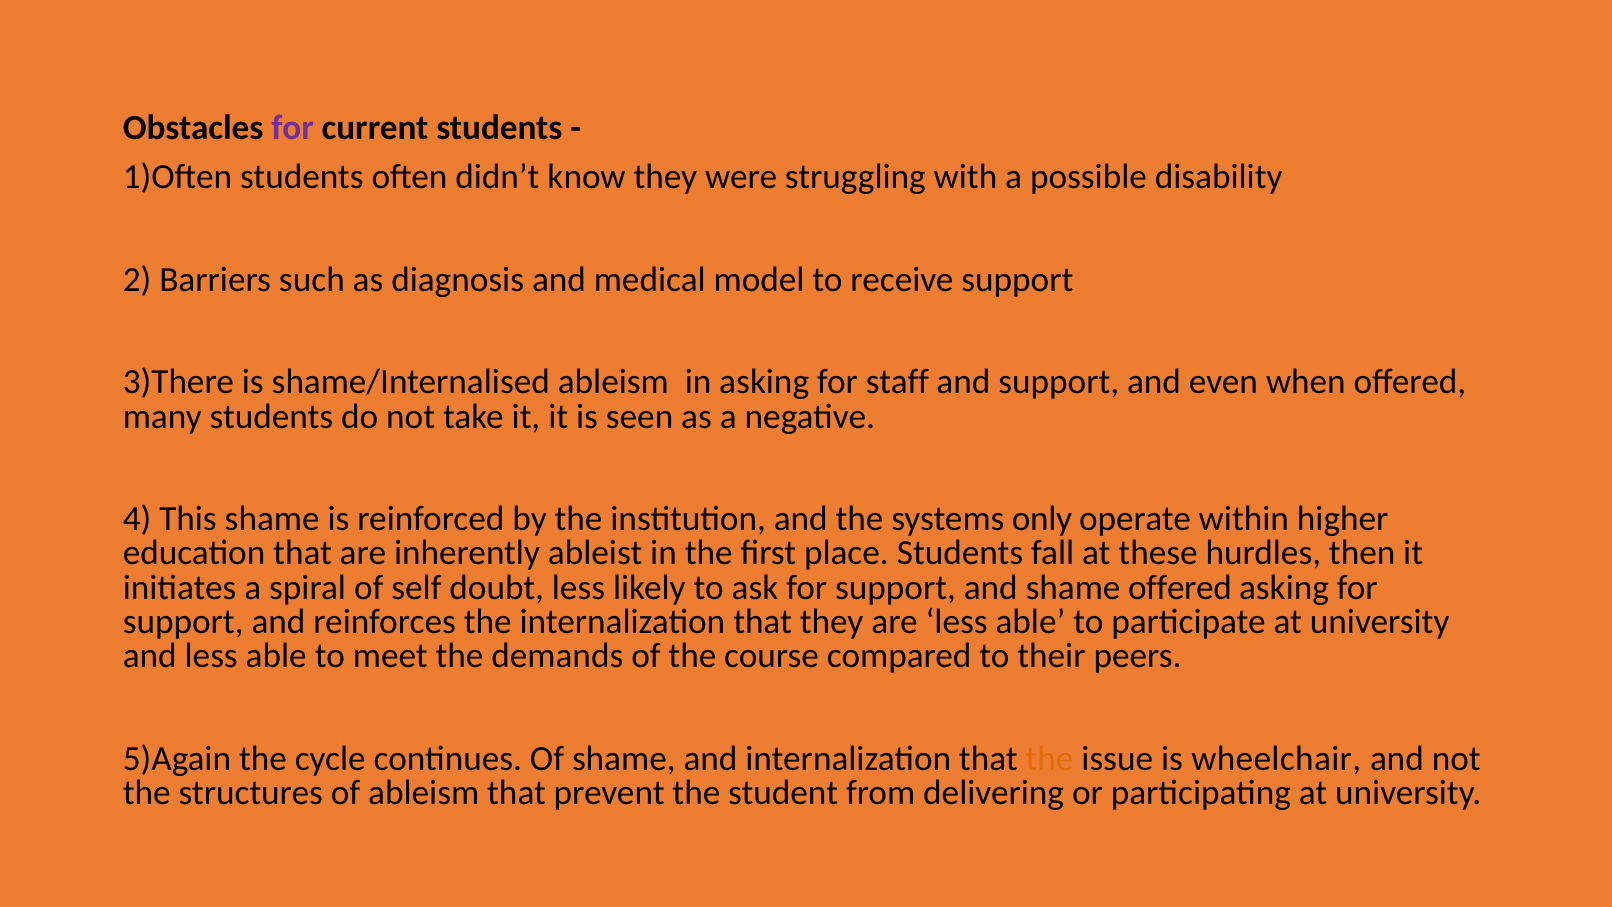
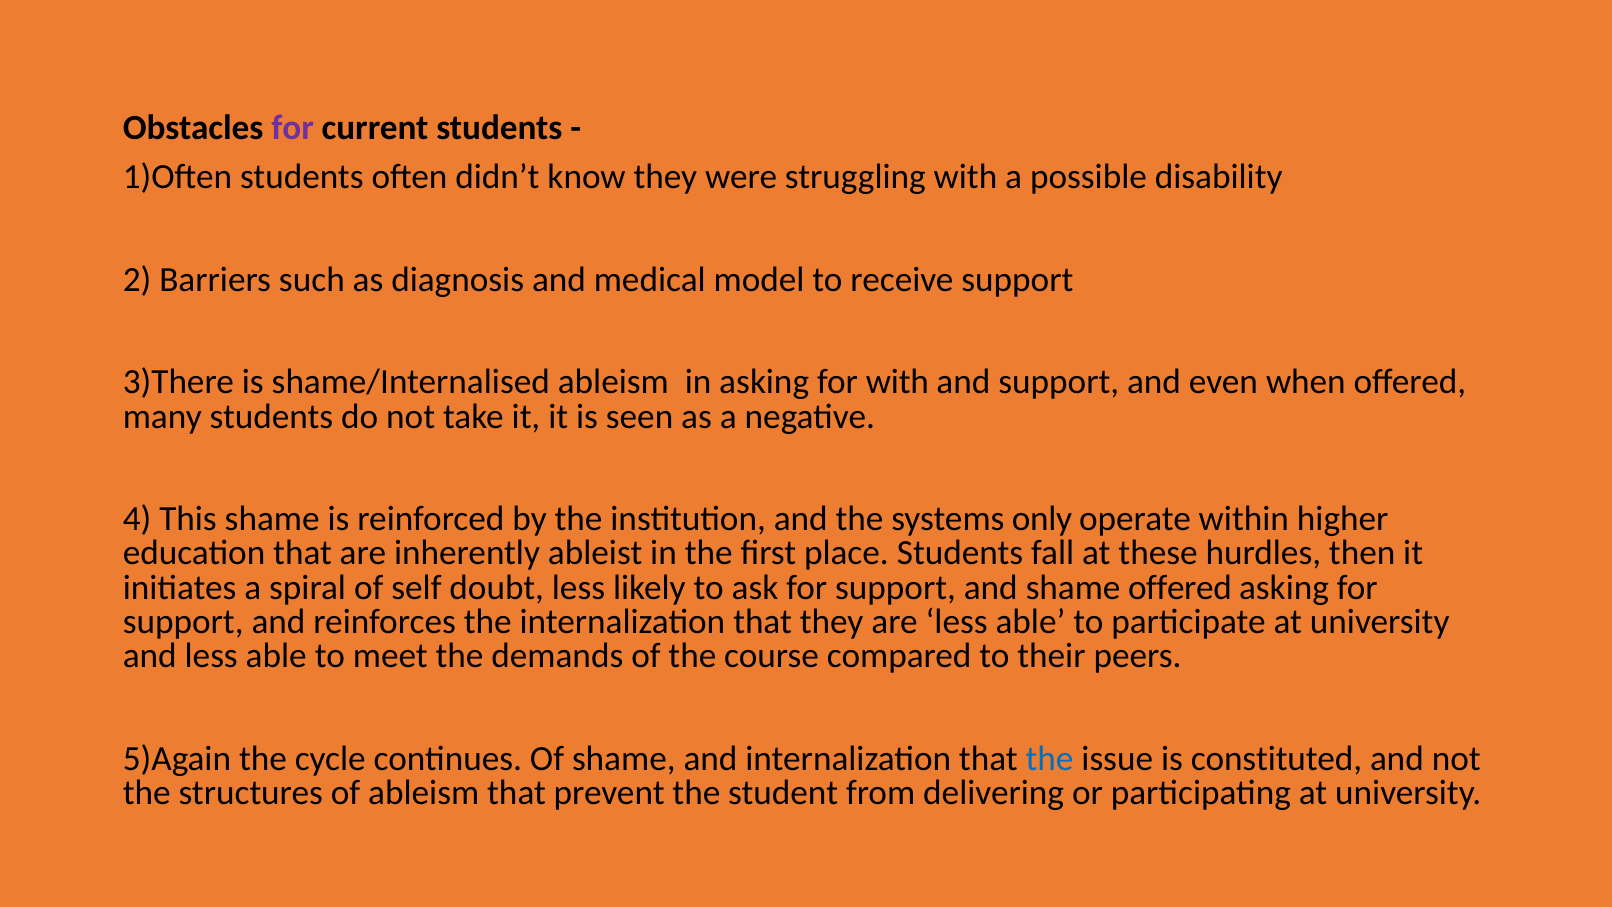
for staff: staff -> with (897, 382)
the colour: orange -> blue (1050, 758)
wheelchair: wheelchair -> constituted (1276, 758)
